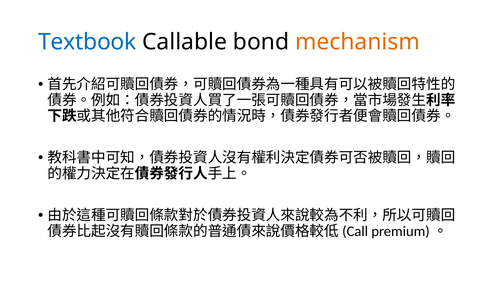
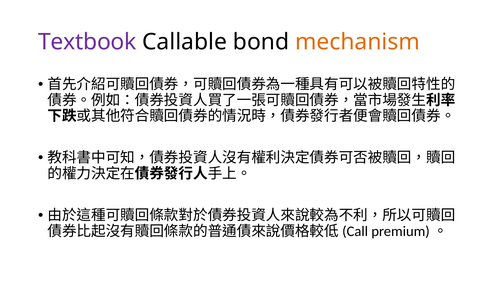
Textbook colour: blue -> purple (87, 42)
